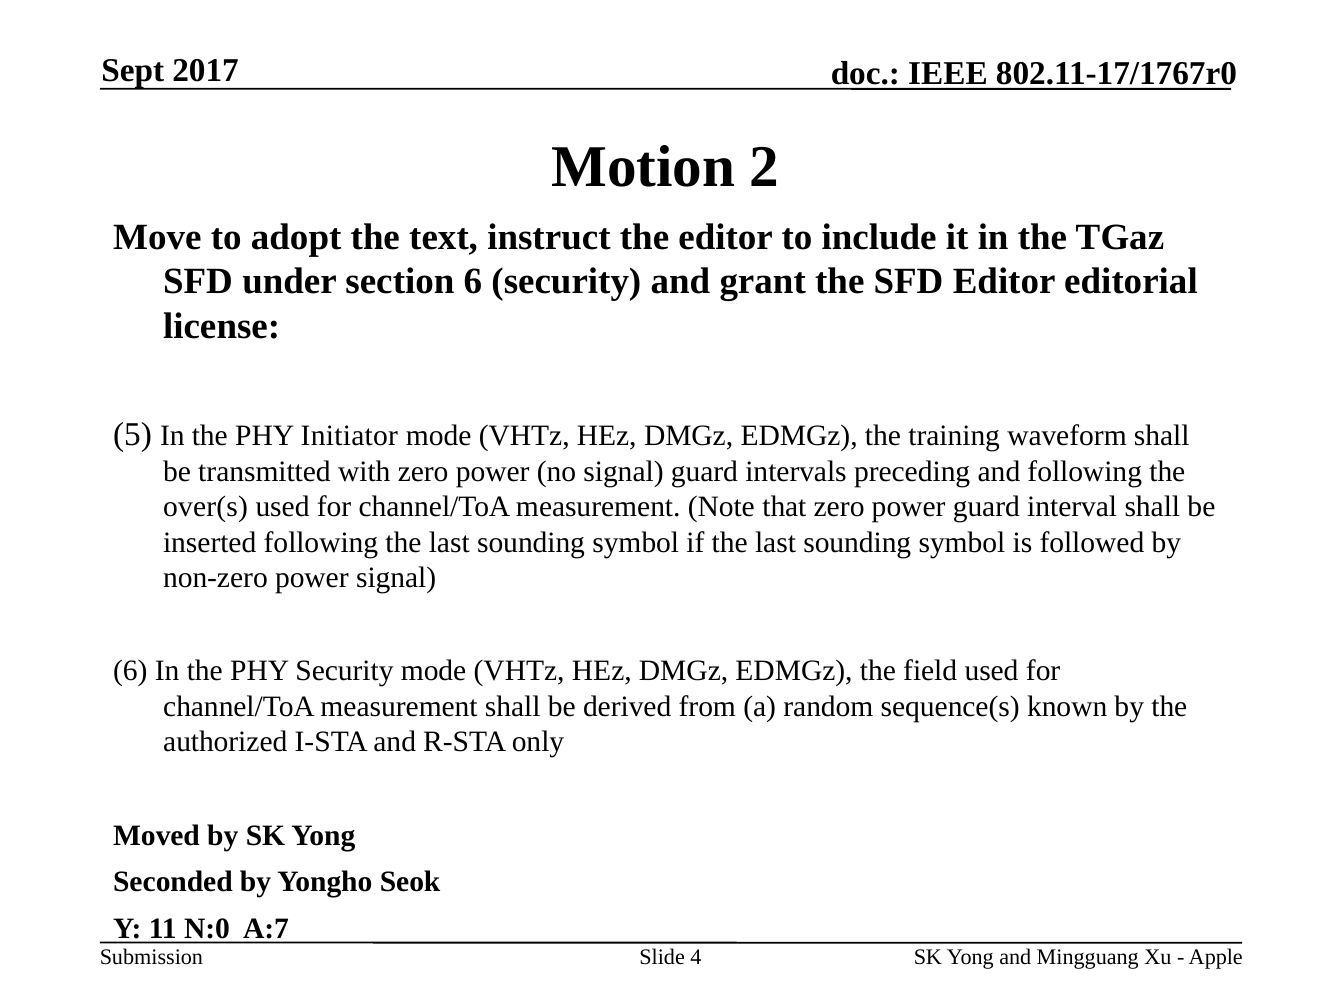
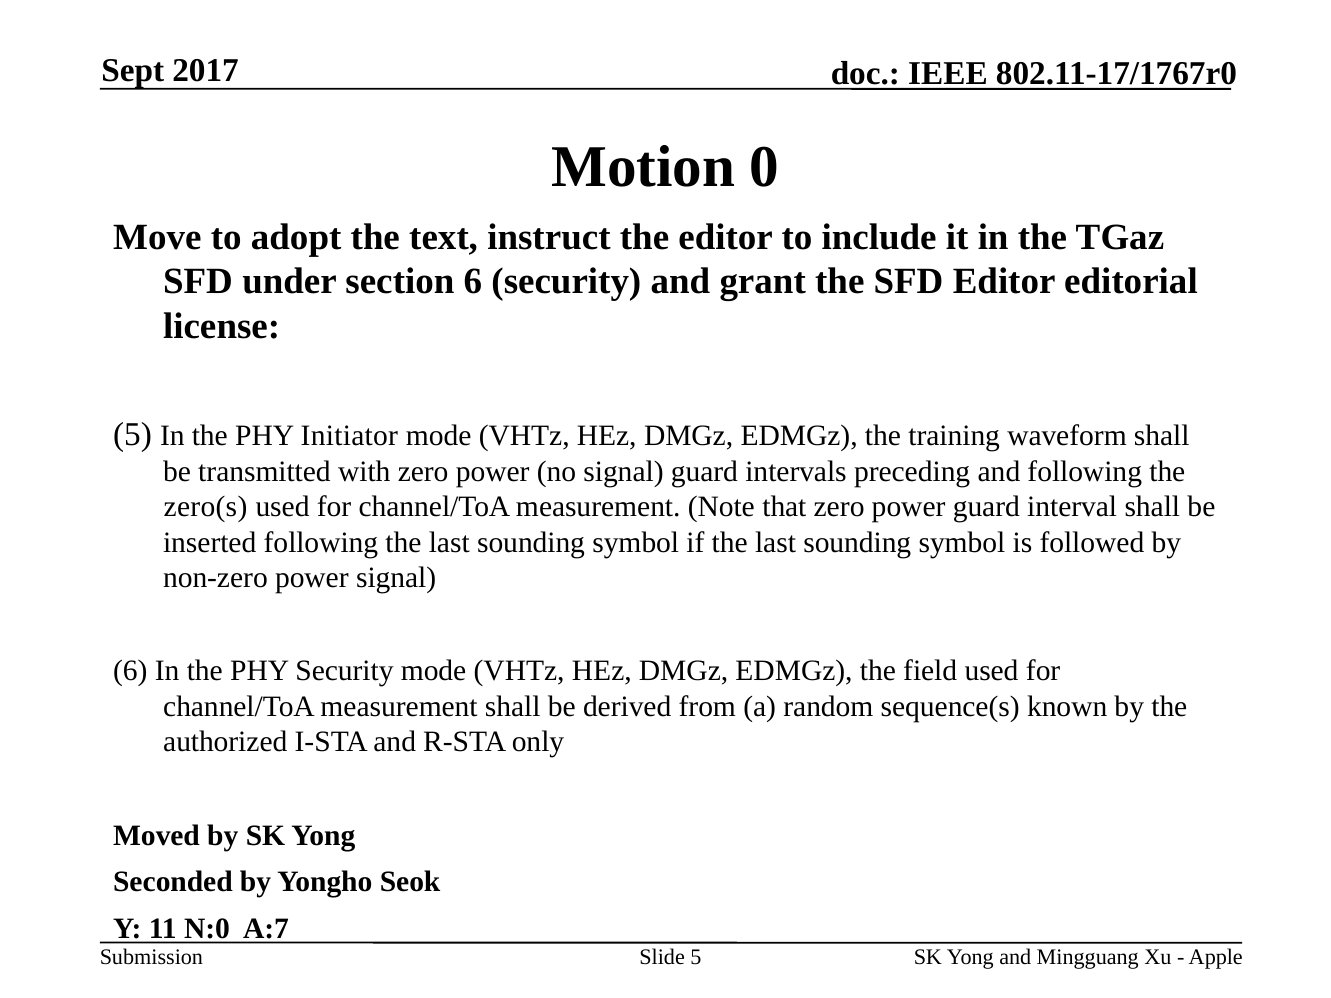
2: 2 -> 0 (765, 167)
over(s: over(s -> zero(s (205, 507)
Slide 4: 4 -> 5 (696, 957)
